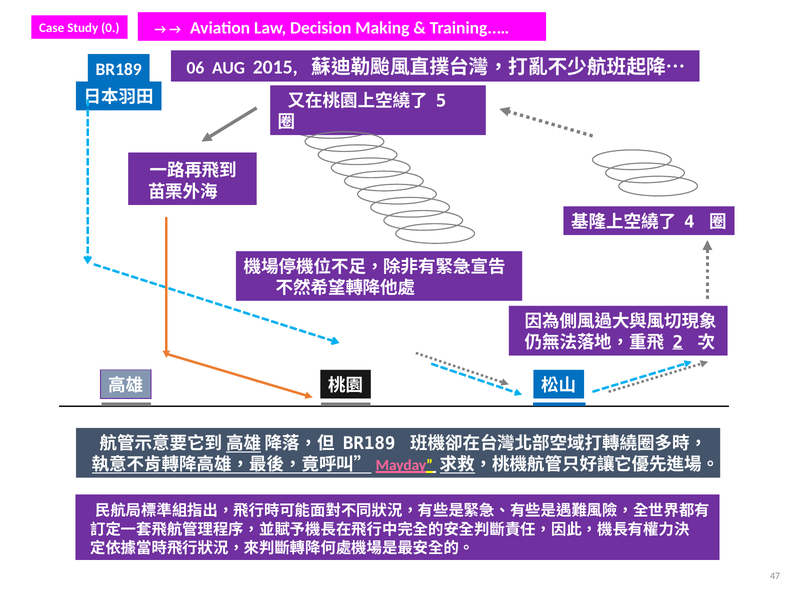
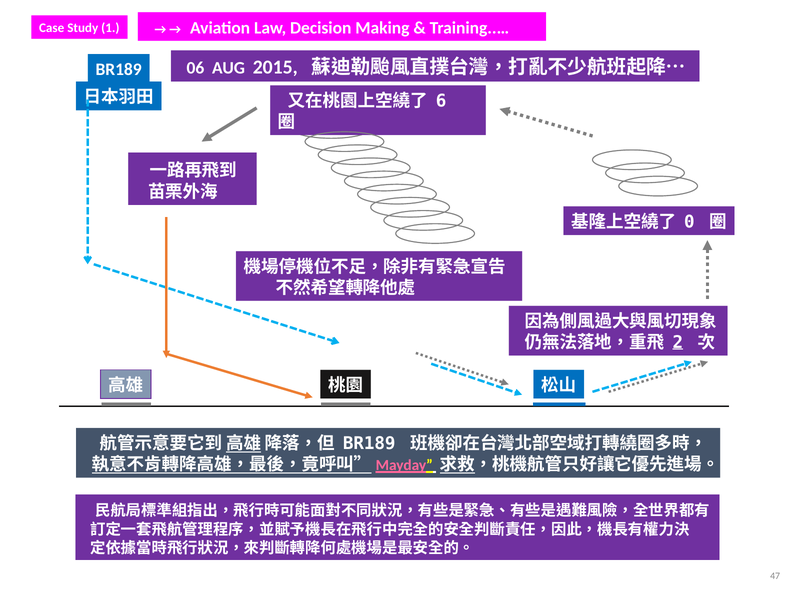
0: 0 -> 1 (110, 28)
5: 5 -> 6 (441, 101)
4: 4 -> 0 (689, 222)
